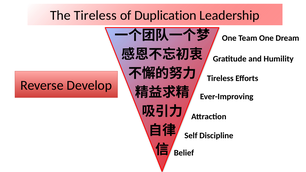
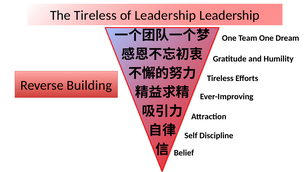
of Duplication: Duplication -> Leadership (165, 15)
Develop: Develop -> Building (89, 85)
